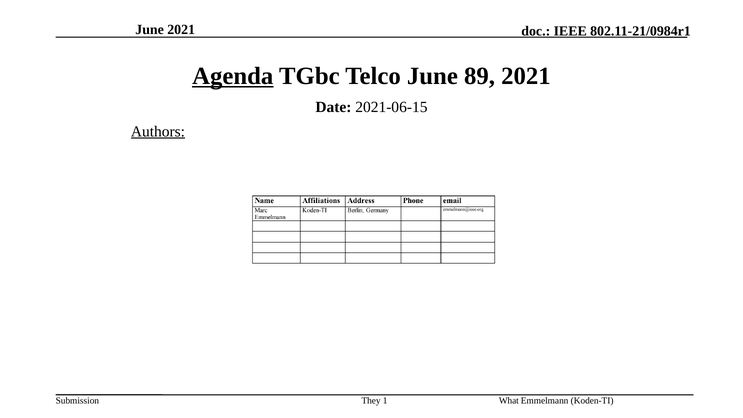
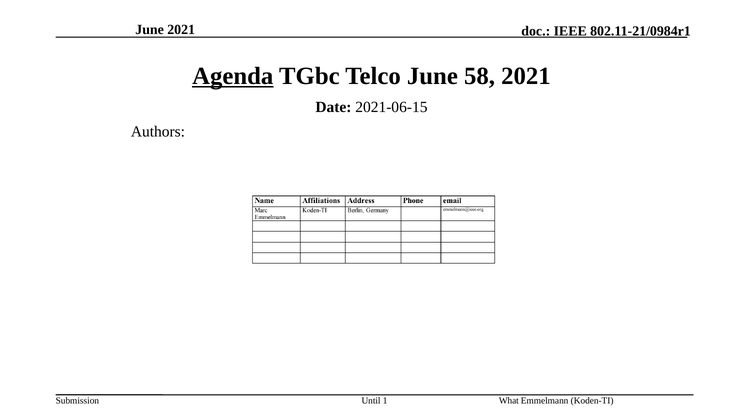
89: 89 -> 58 (480, 76)
Authors underline: present -> none (158, 131)
They: They -> Until (371, 401)
